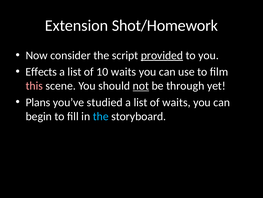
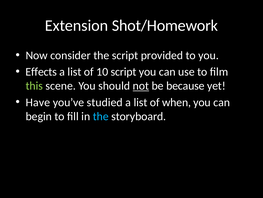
provided underline: present -> none (162, 55)
10 waits: waits -> script (124, 72)
this colour: pink -> light green (34, 86)
through: through -> because (185, 86)
Plans: Plans -> Have (38, 102)
of waits: waits -> when (177, 102)
